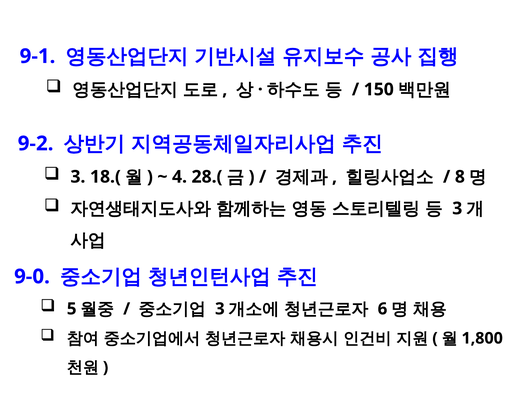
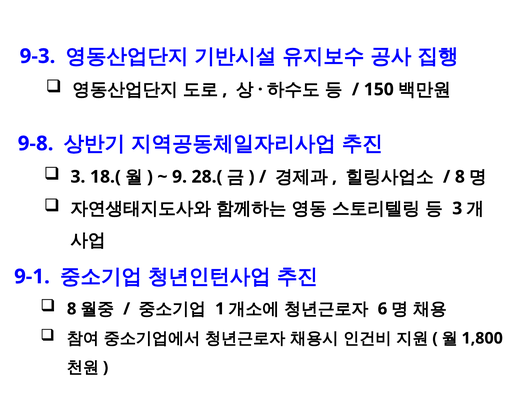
9-1: 9-1 -> 9-3 (38, 56)
9-2: 9-2 -> 9-8 (36, 143)
4: 4 -> 9 (180, 176)
9-0: 9-0 -> 9-1 (32, 276)
5: 5 -> 8 (72, 308)
3: 3 -> 1 (220, 308)
